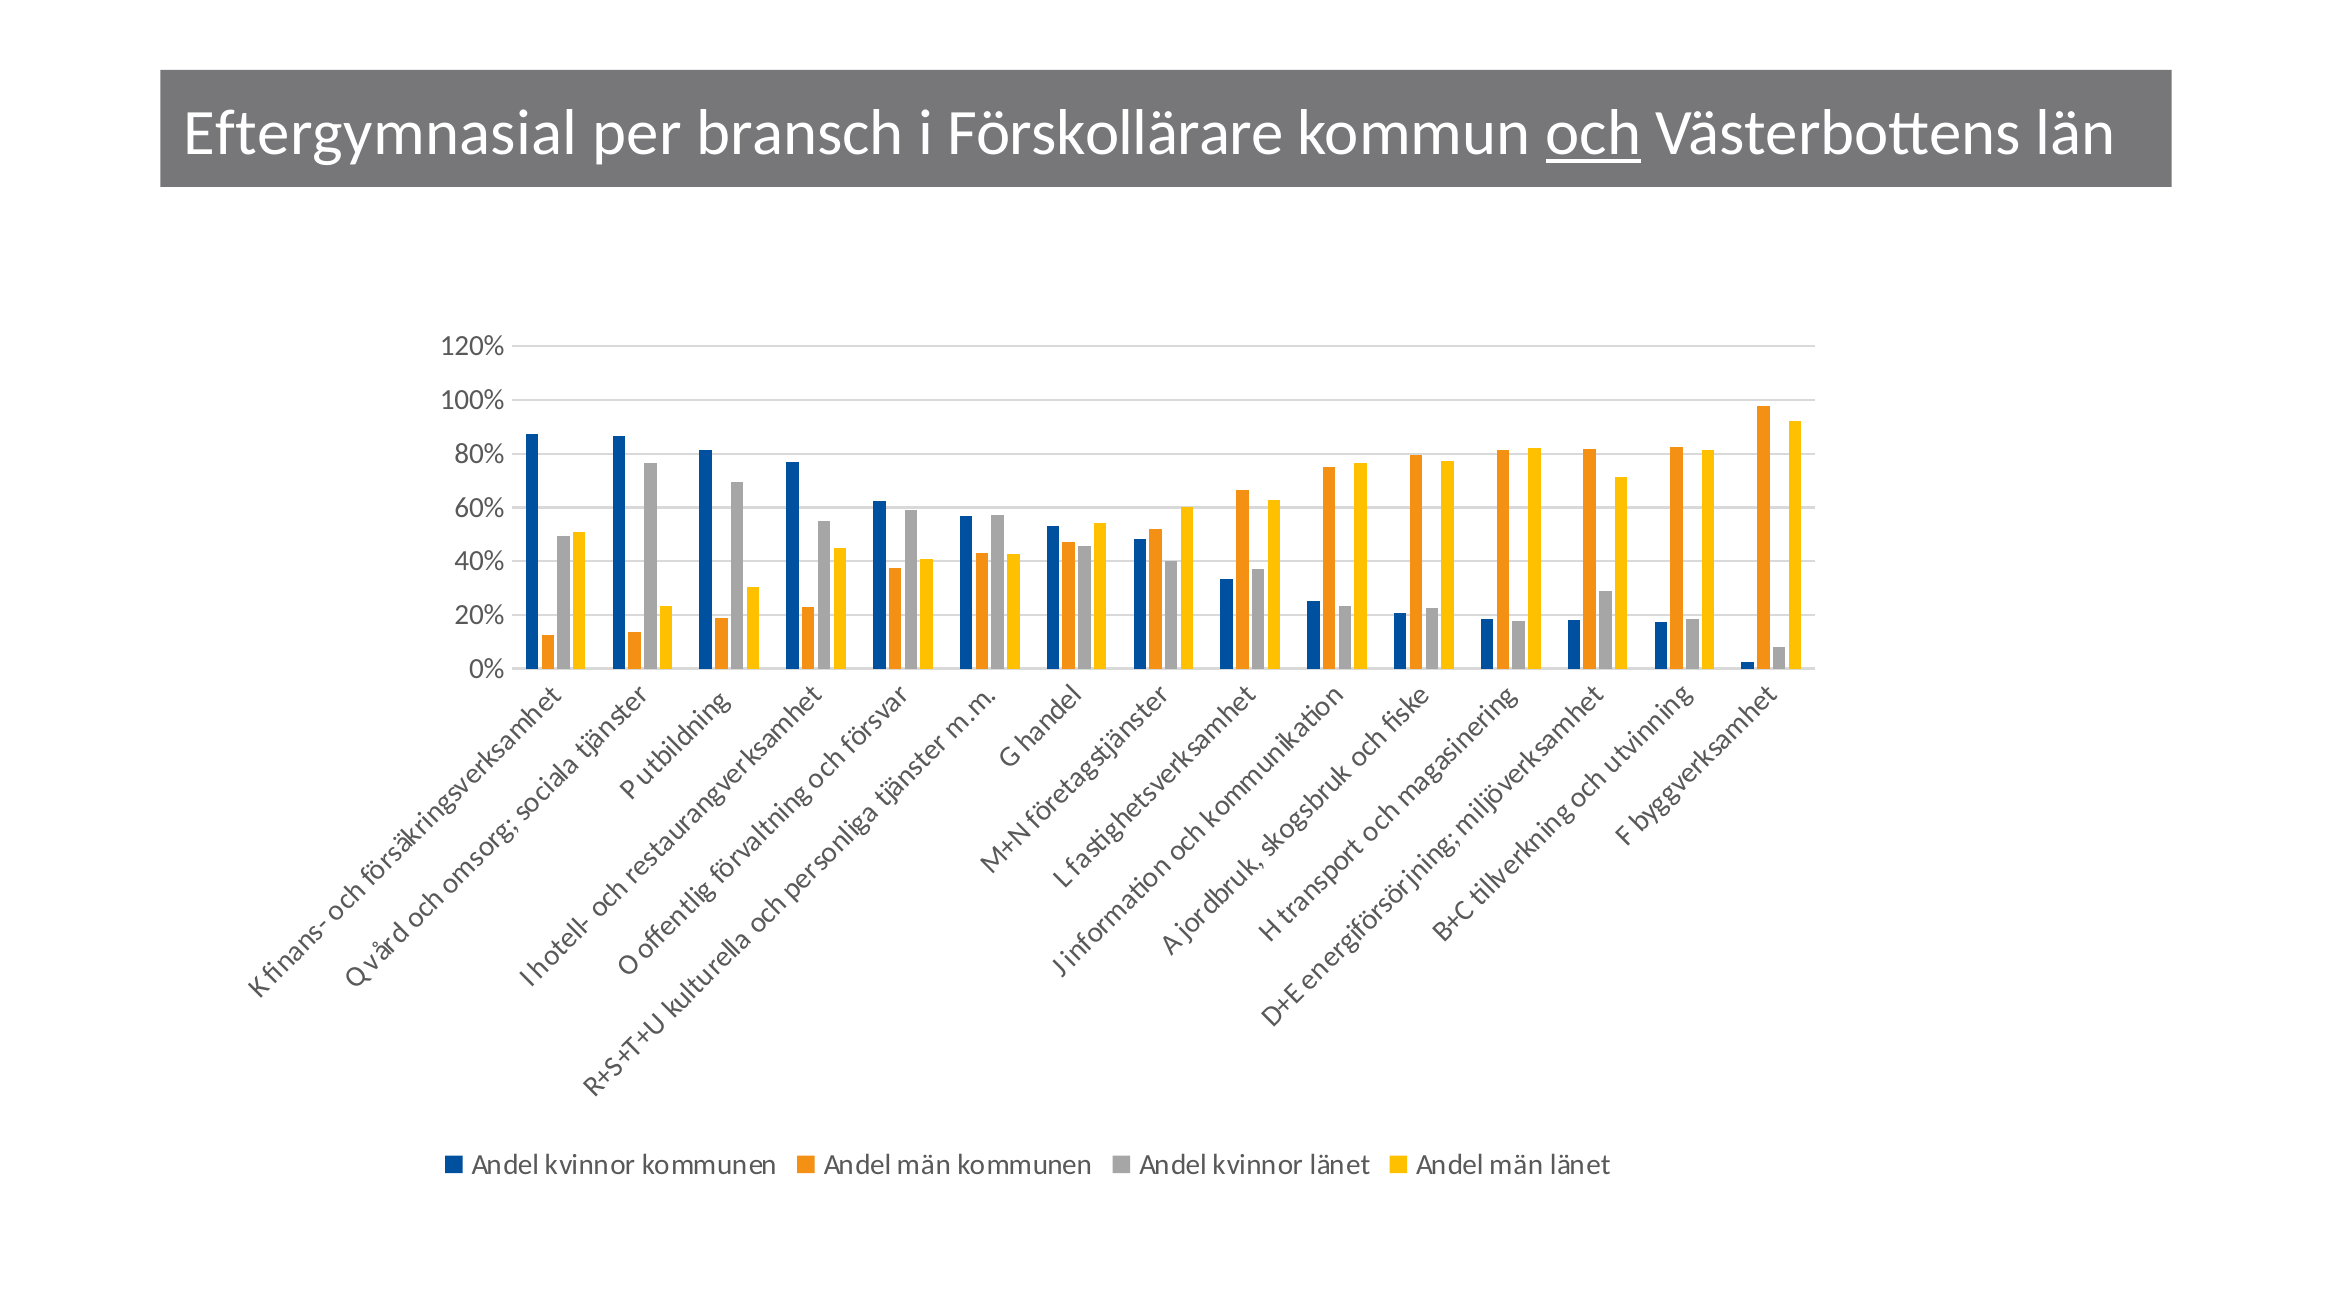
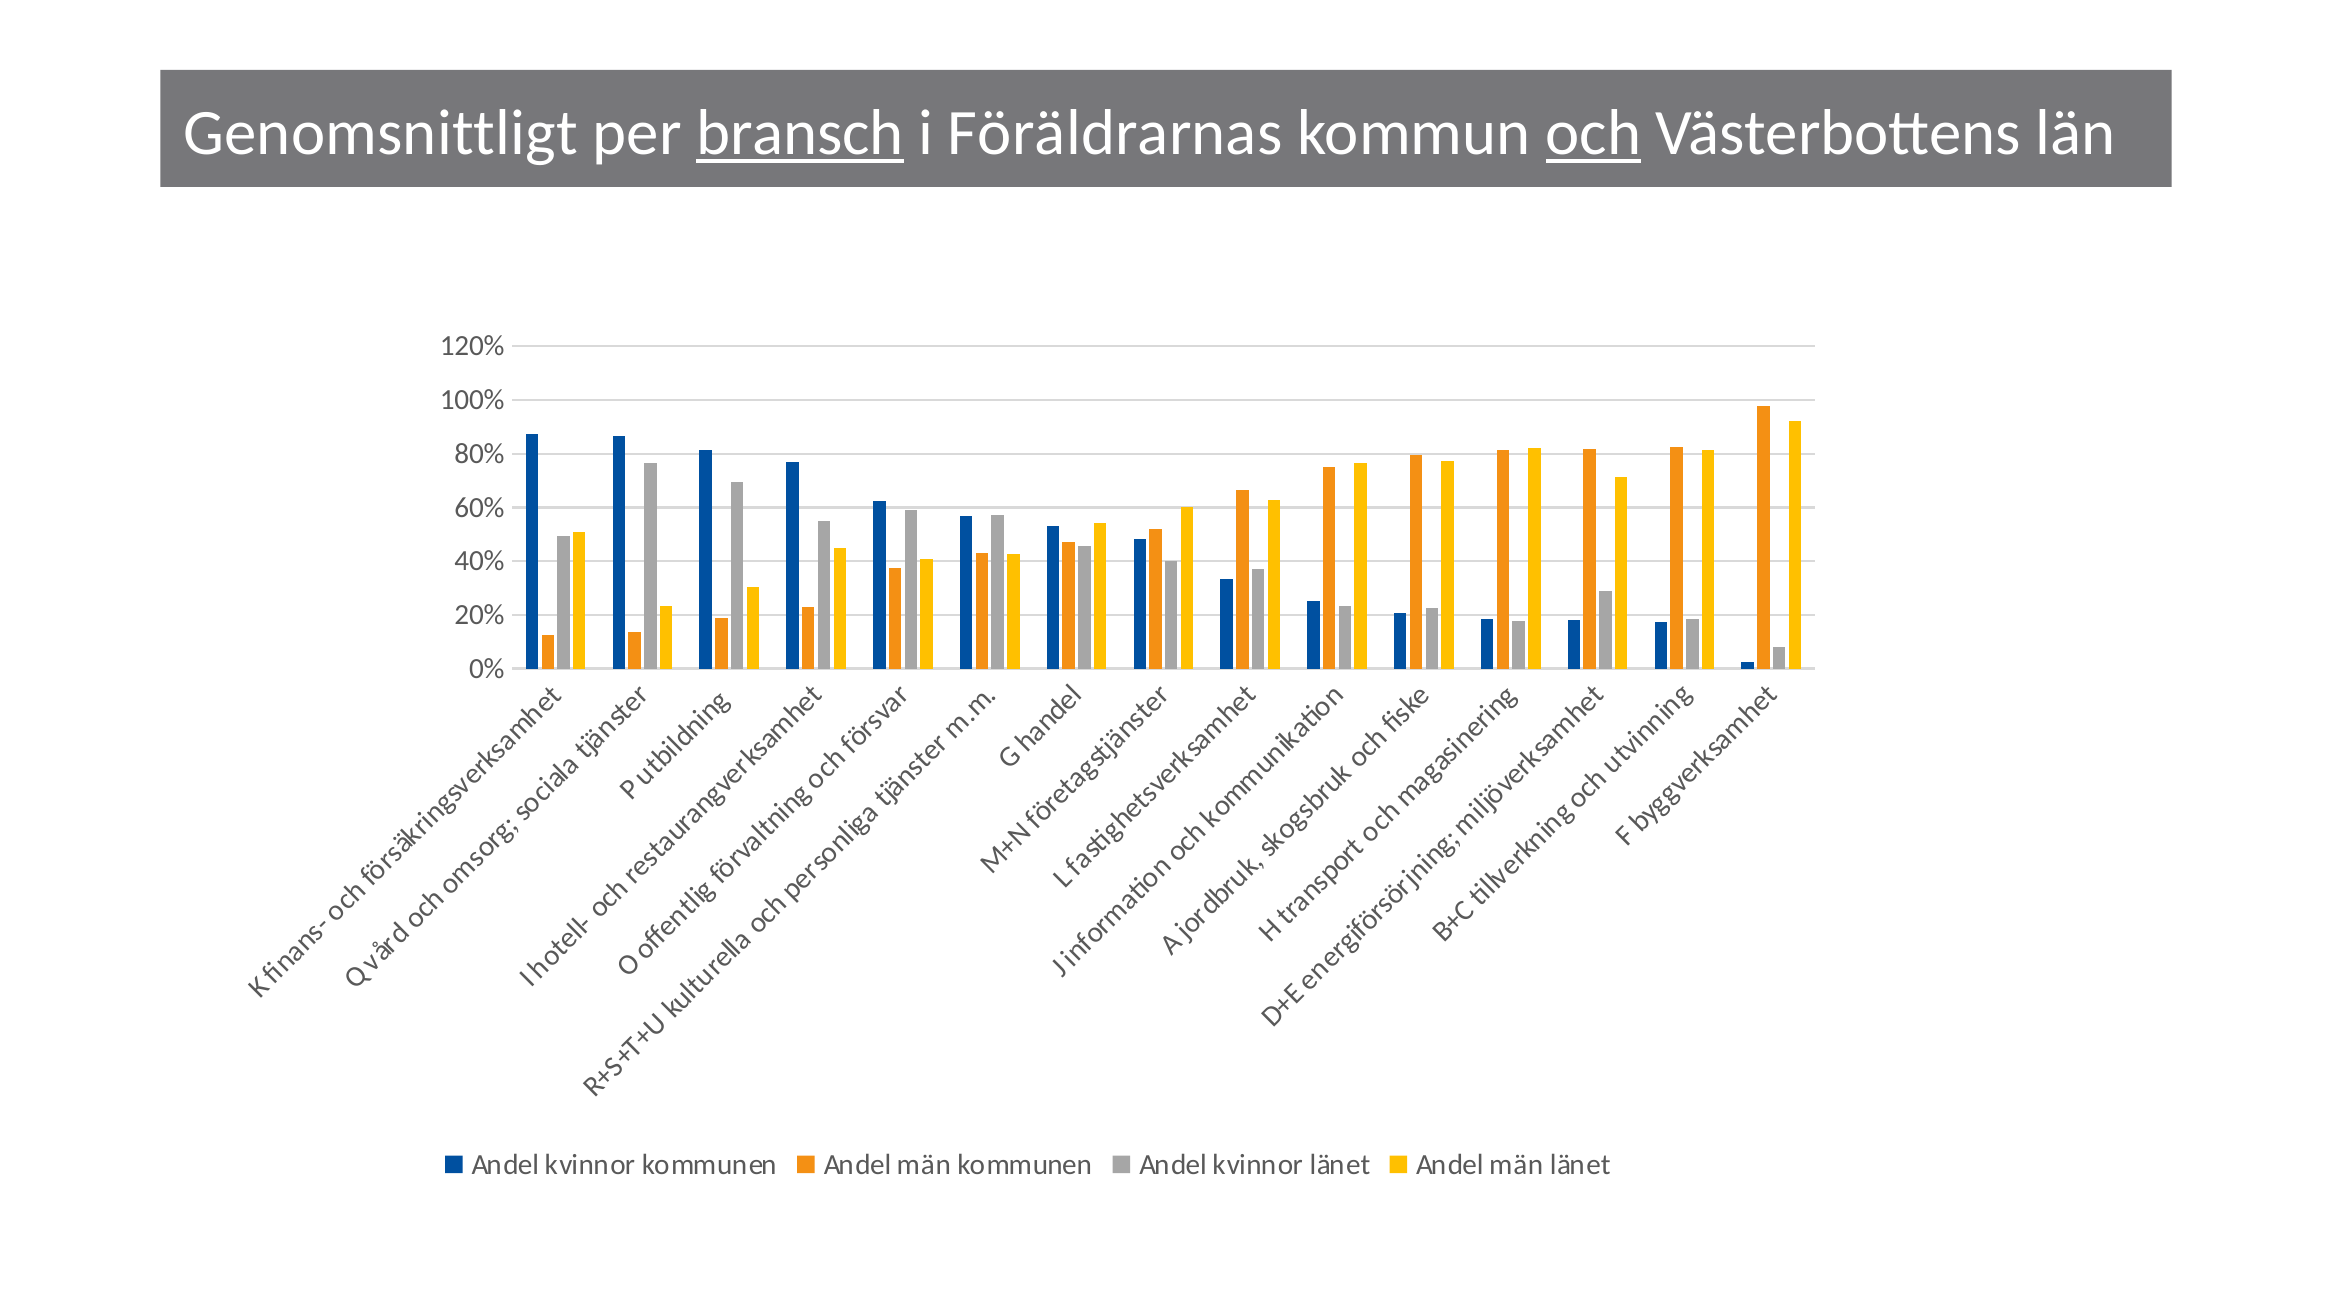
Eftergymnasial: Eftergymnasial -> Genomsnittligt (381, 133)
bransch underline: none -> present (800, 133)
Förskollärare: Förskollärare -> Föräldrarnas (1115, 133)
